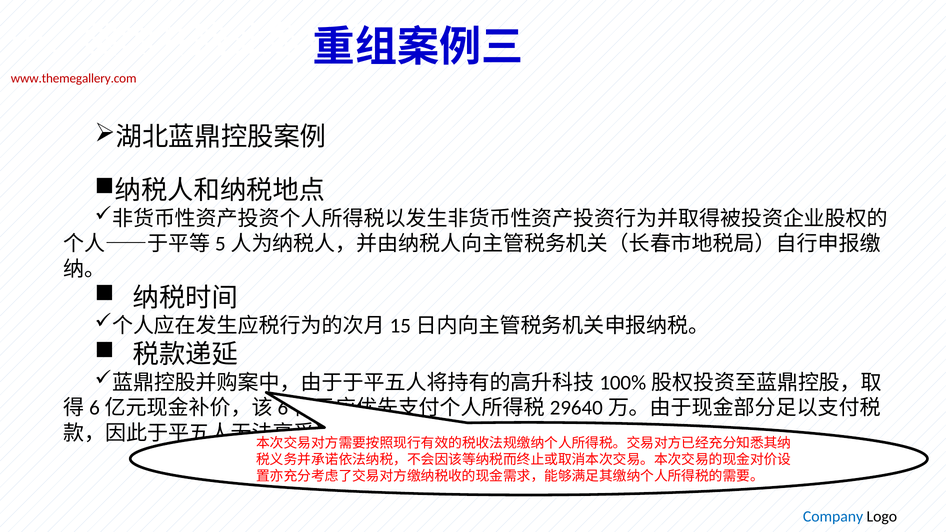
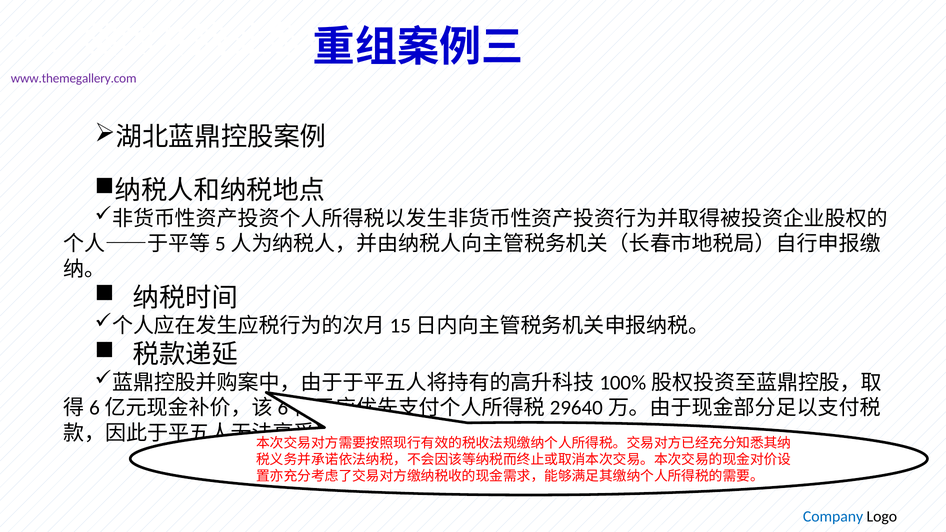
www.themegallery.com colour: red -> purple (74, 78)
